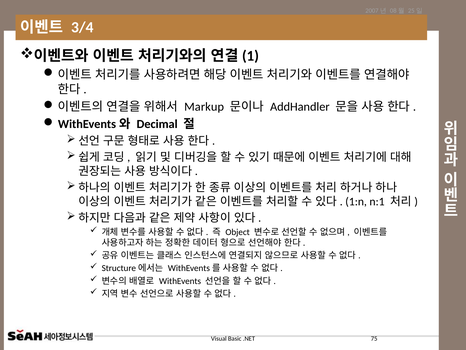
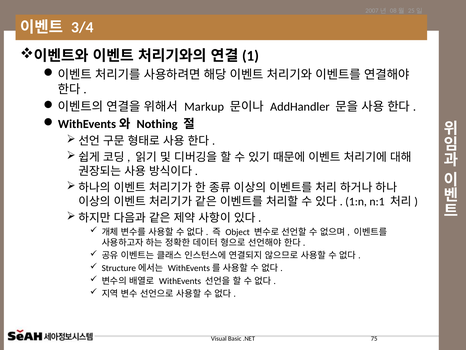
Decimal: Decimal -> Nothing (157, 124)
